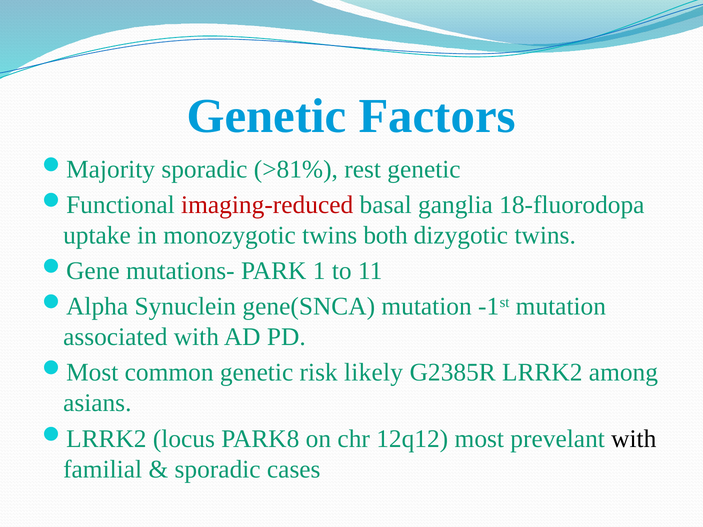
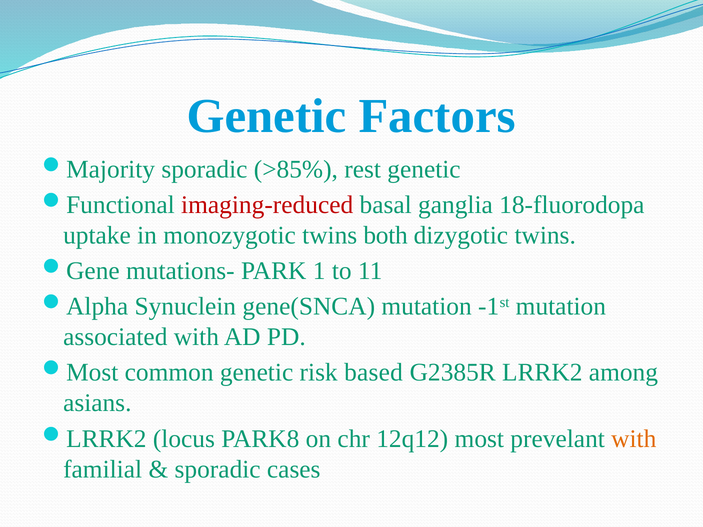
>81%: >81% -> >85% (296, 169)
likely: likely -> based (374, 373)
with colour: black -> orange (634, 439)
